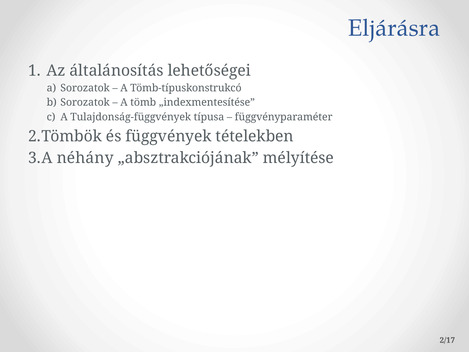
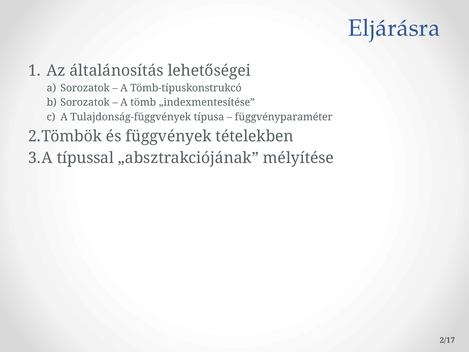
néhány: néhány -> típussal (85, 158)
